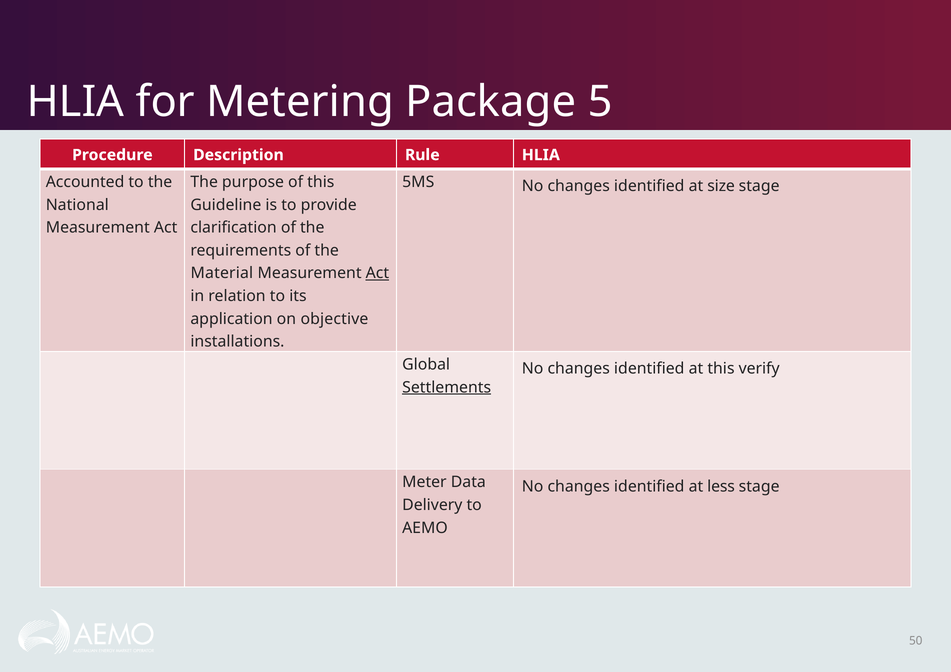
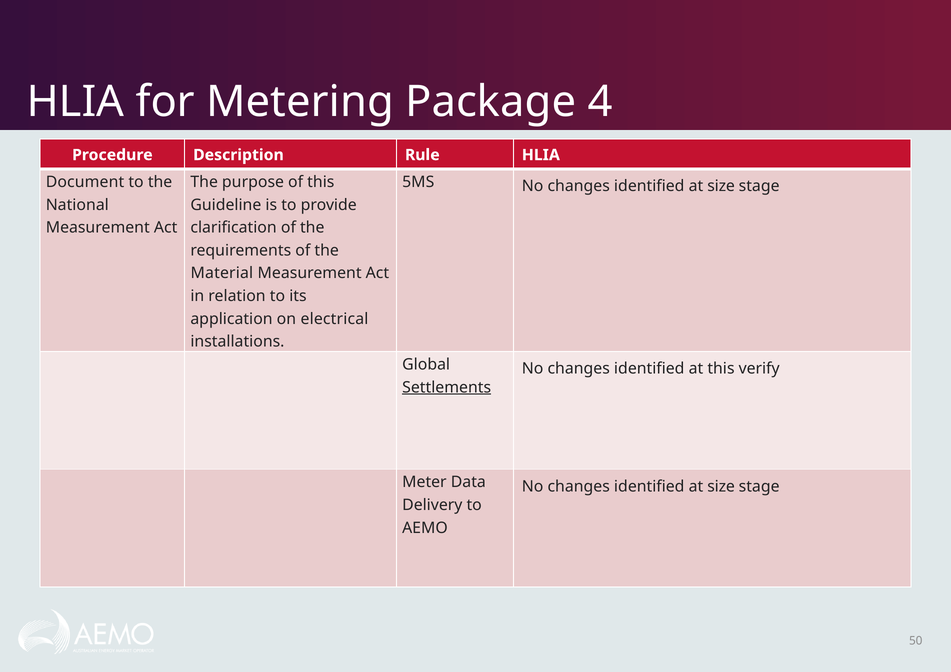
5: 5 -> 4 (600, 102)
Accounted: Accounted -> Document (85, 182)
Act underline: present -> none (377, 273)
objective: objective -> electrical (334, 319)
less: less -> size (721, 487)
